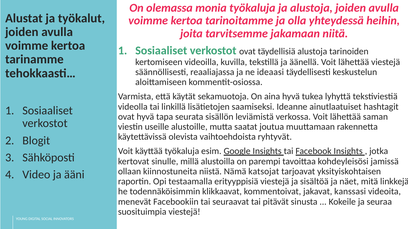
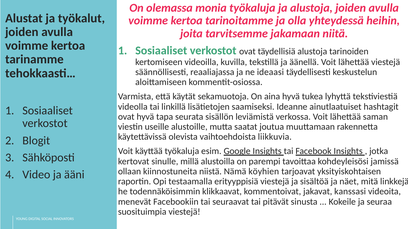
ryhtyvät: ryhtyvät -> liikkuvia (275, 137)
katsojat: katsojat -> köyhien (264, 172)
